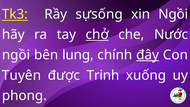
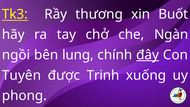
sựsống: sựsống -> thương (99, 14)
xin Ngồi: Ngồi -> Buốt (173, 14)
chở underline: present -> none (97, 35)
Nước: Nước -> Ngàn (171, 35)
